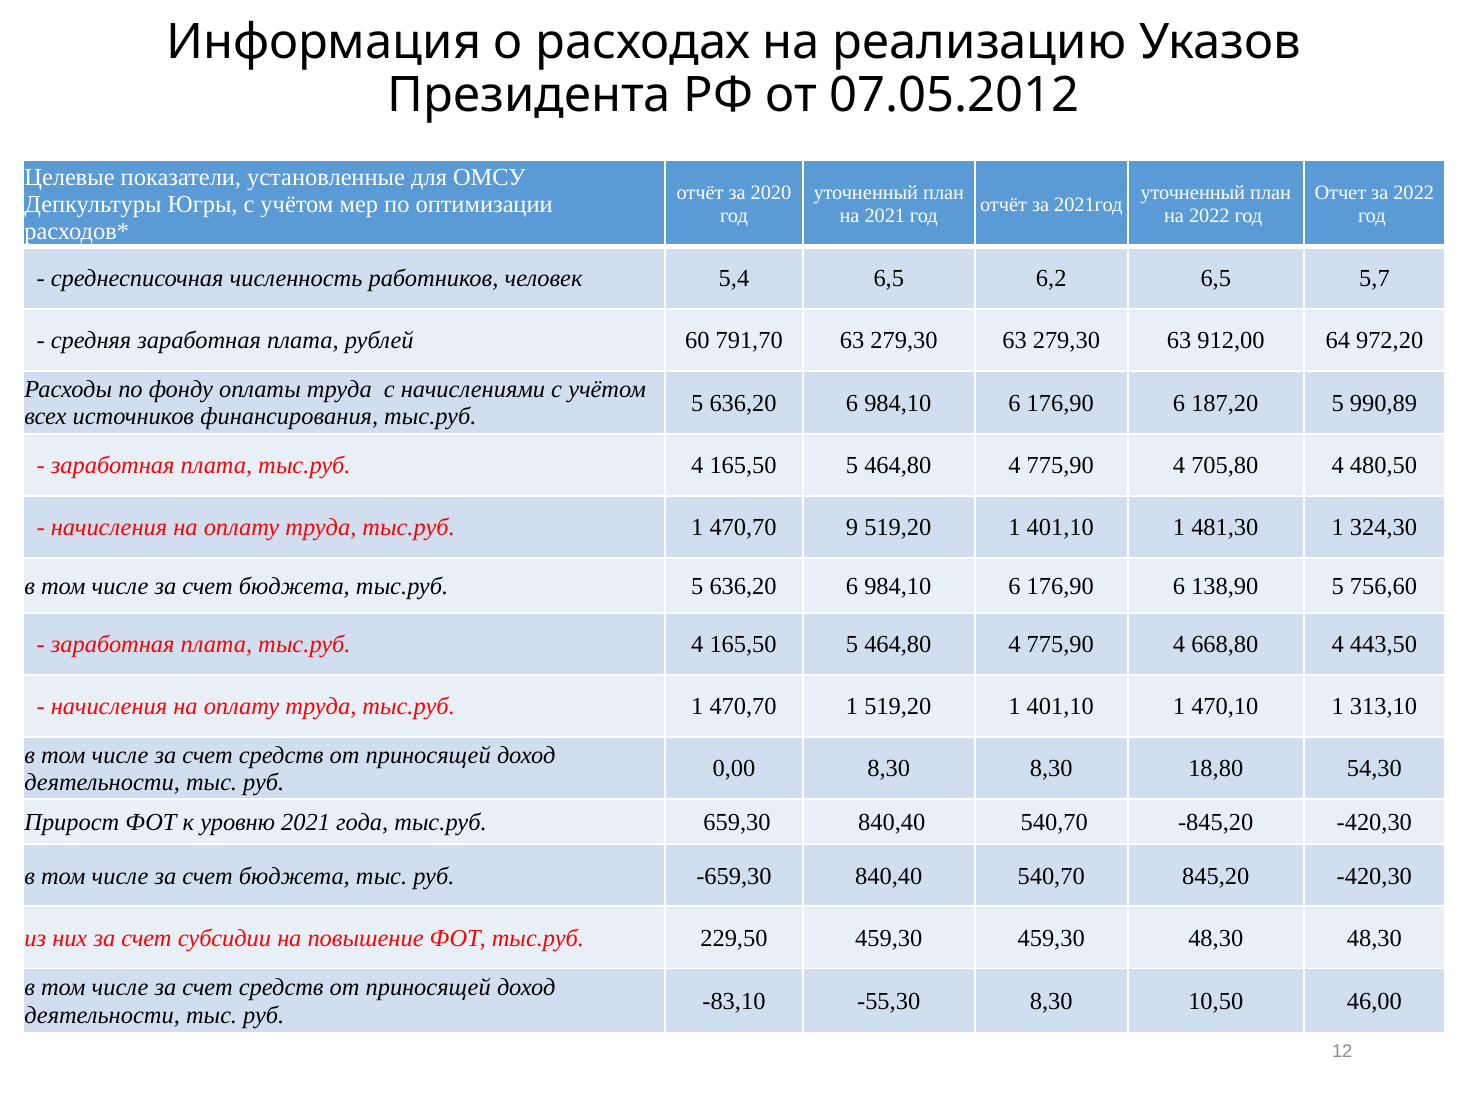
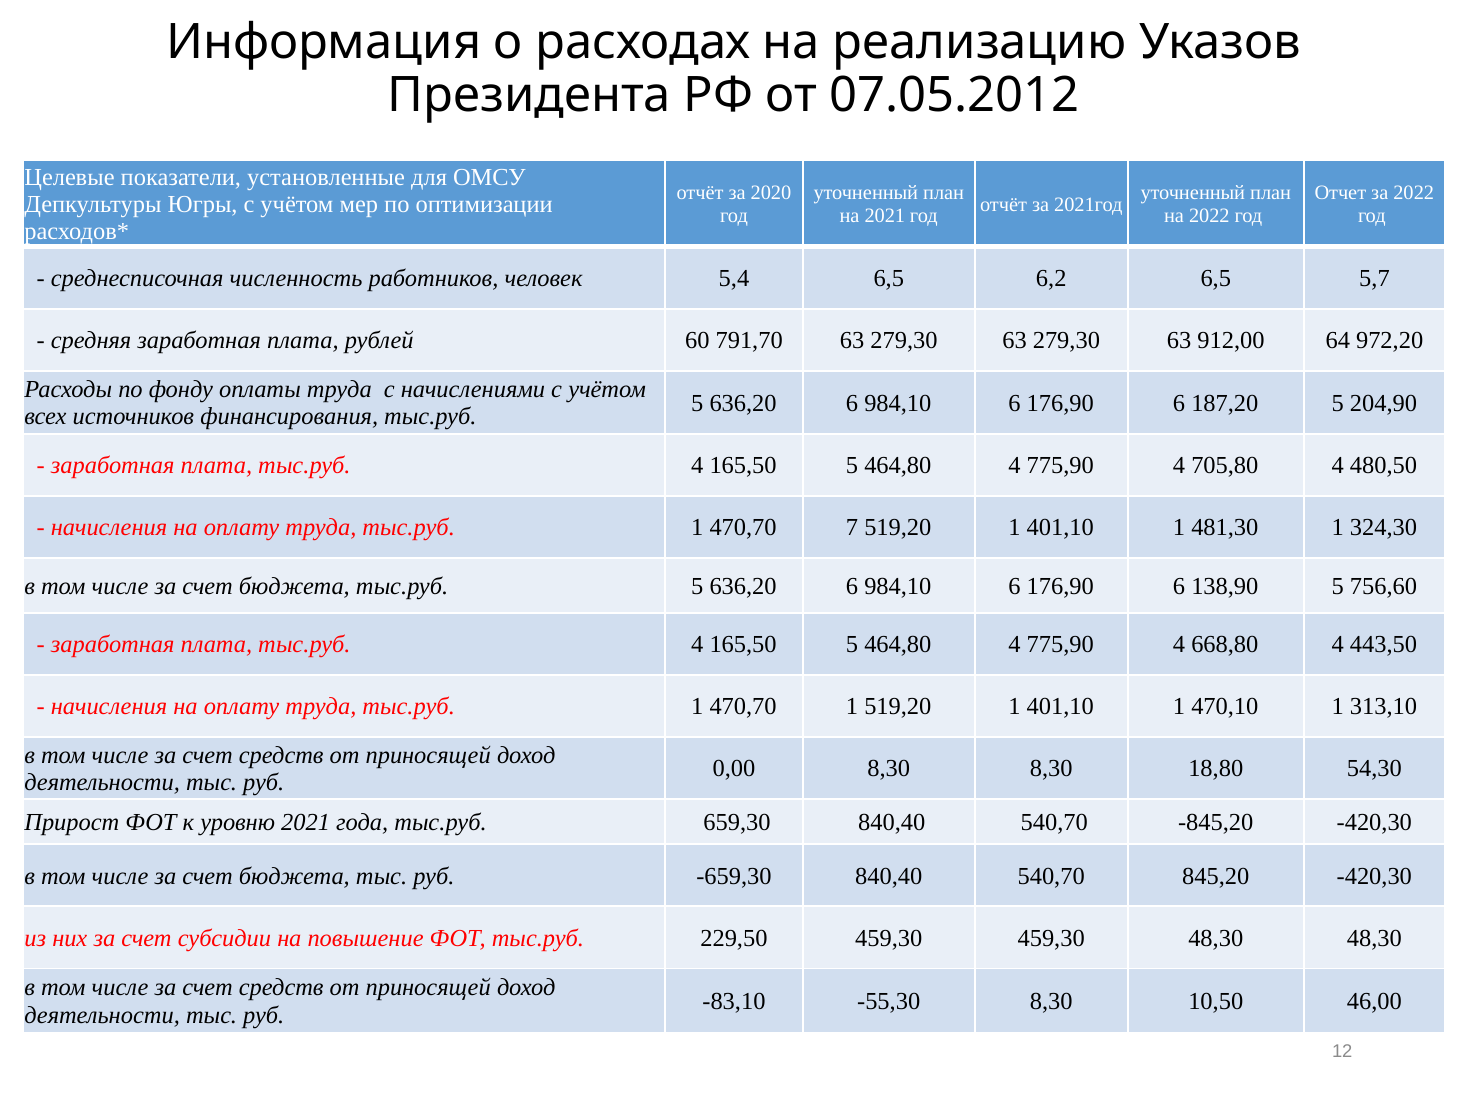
990,89: 990,89 -> 204,90 (1384, 403)
9: 9 -> 7 (852, 528)
